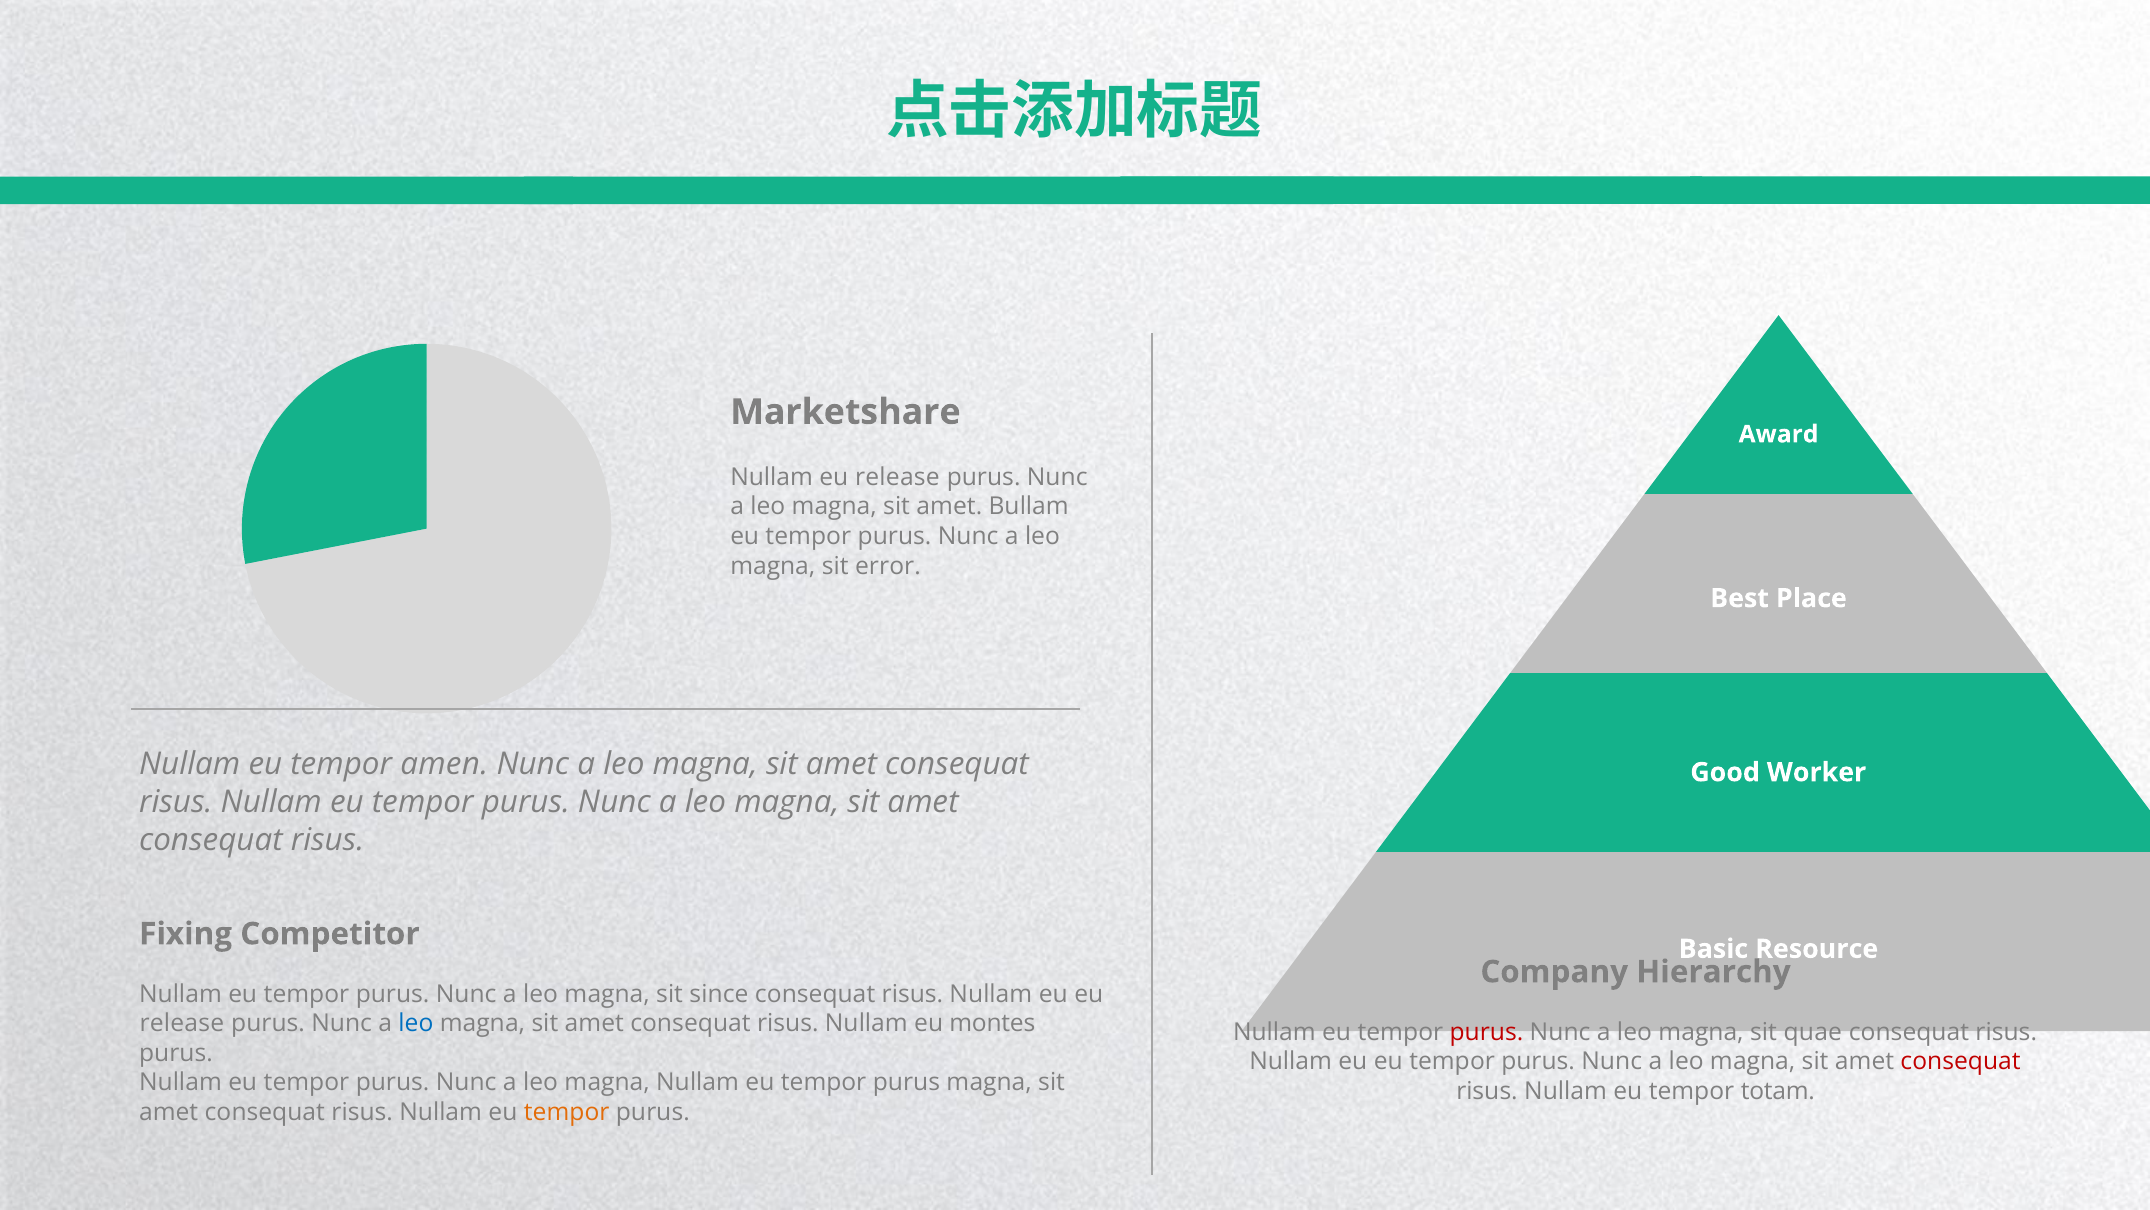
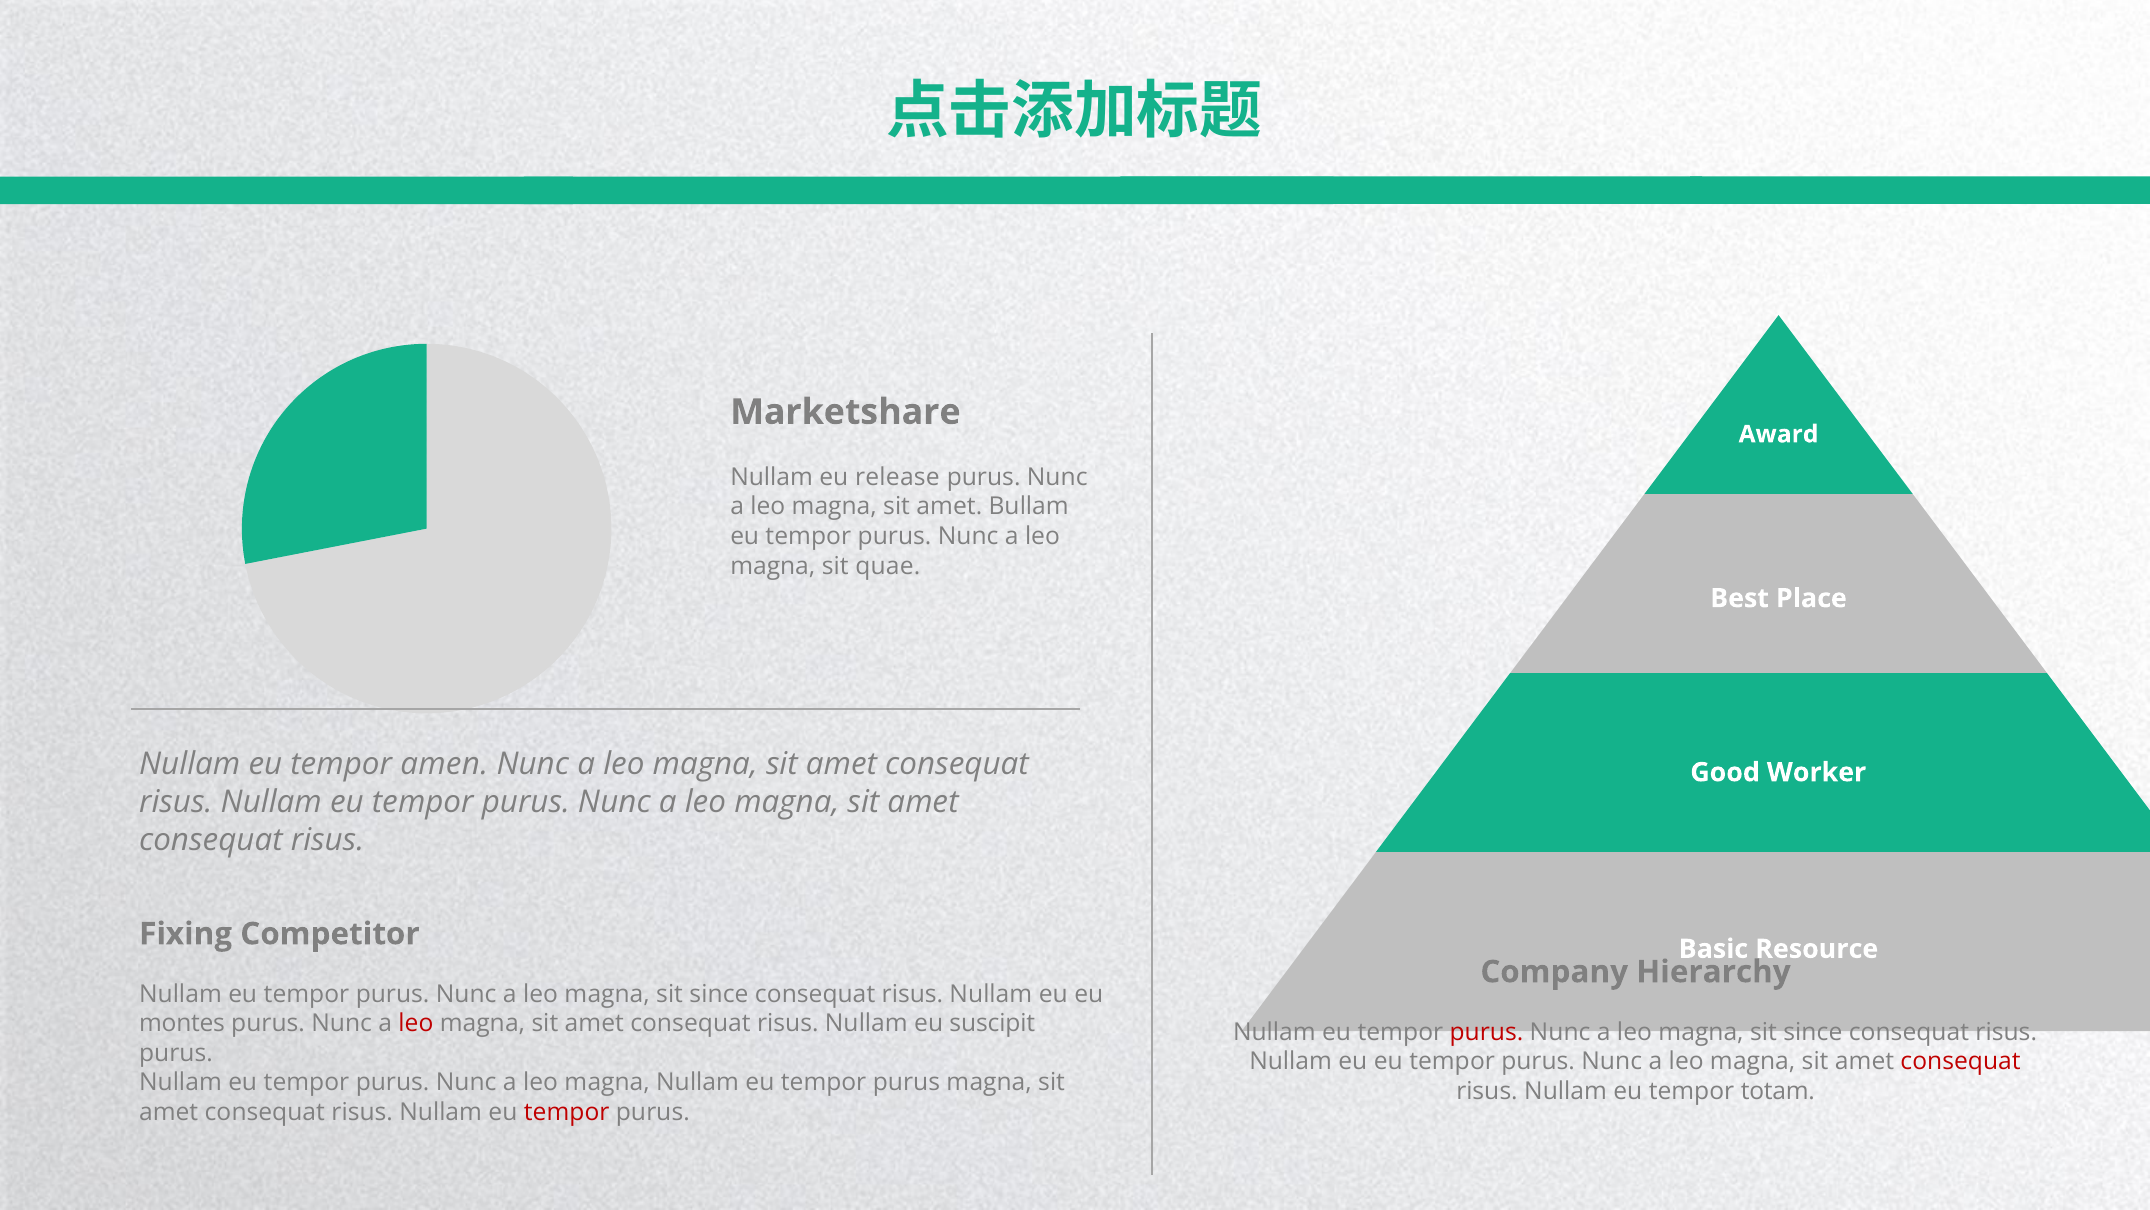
error: error -> quae (888, 566)
release: release -> montes (182, 1023)
leo colour: blue -> red (416, 1023)
montes: montes -> suscipit (992, 1023)
quae: quae -> since (1813, 1032)
tempor colour: orange -> red (567, 1112)
